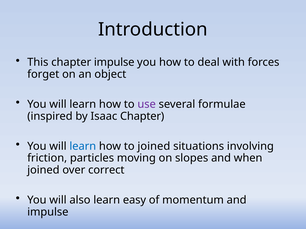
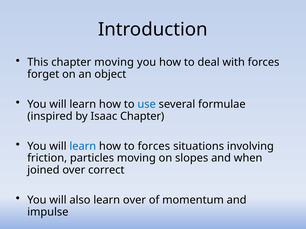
chapter impulse: impulse -> moving (114, 62)
use colour: purple -> blue (147, 104)
to joined: joined -> forces (154, 146)
learn easy: easy -> over (134, 200)
